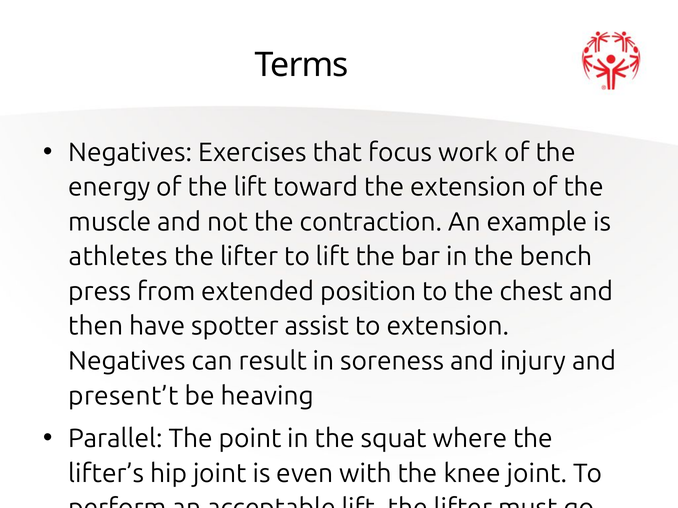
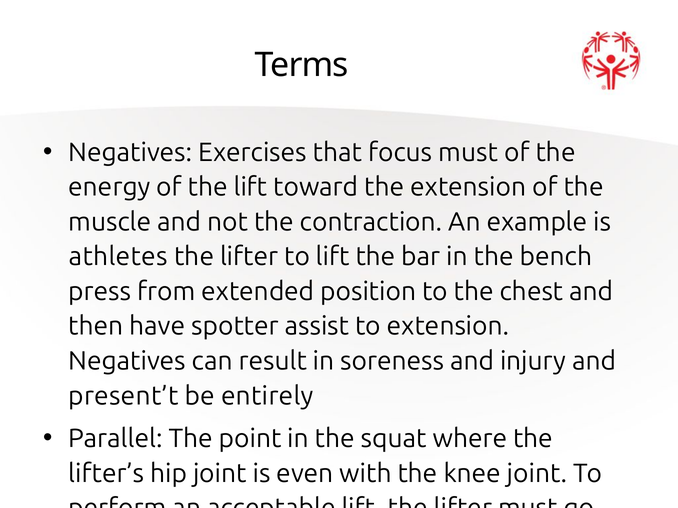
focus work: work -> must (468, 153)
heaving: heaving -> entirely (267, 396)
